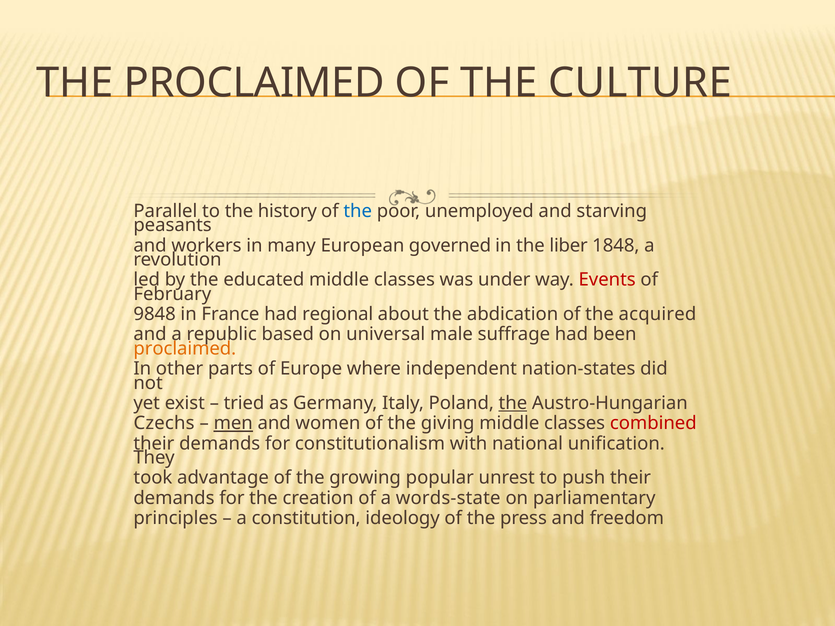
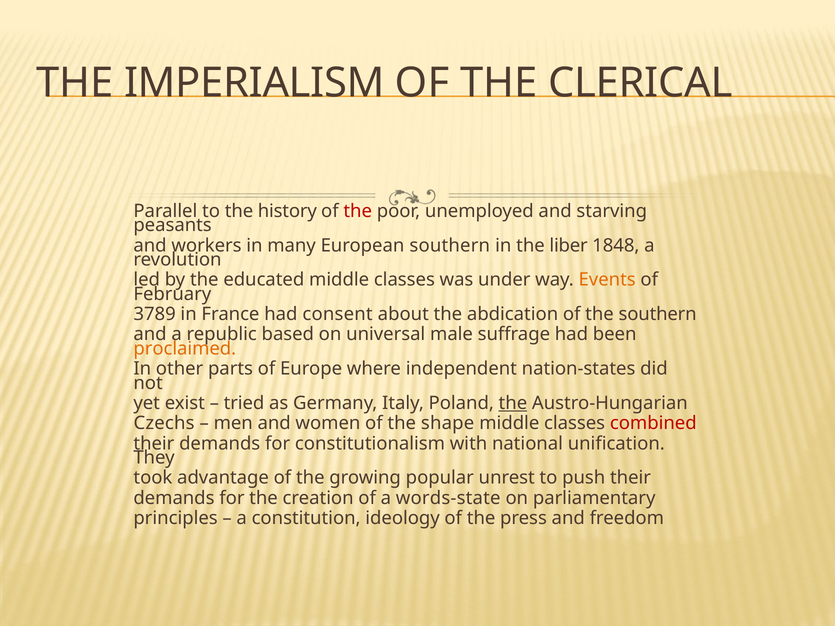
THE PROCLAIMED: PROCLAIMED -> IMPERIALISM (254, 83)
CULTURE: CULTURE -> CLERICAL (640, 83)
the colour: blue -> red (358, 211)
European governed: governed -> southern (450, 246)
Events colour: red -> orange (607, 280)
9848: 9848 -> 3789 (155, 314)
regional: regional -> consent (338, 314)
the acquired: acquired -> southern (658, 314)
men underline: present -> none (233, 423)
giving: giving -> shape (448, 423)
